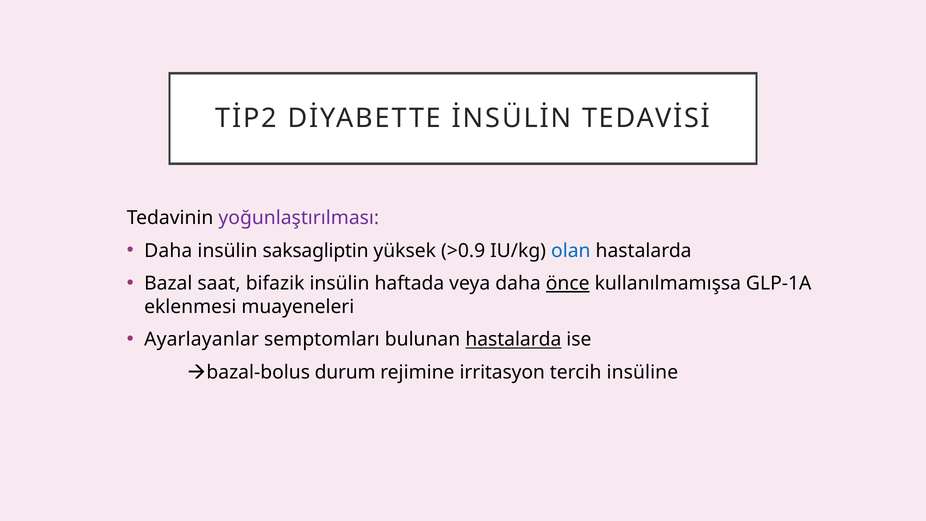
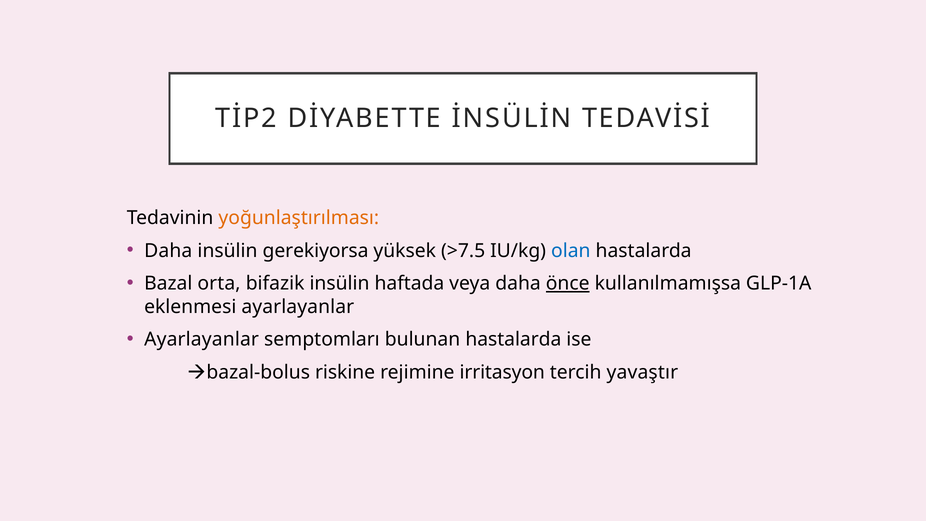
yoğunlaştırılması colour: purple -> orange (299, 218)
saksagliptin: saksagliptin -> gerekiyorsa (316, 251)
>0.9: >0.9 -> >7.5 (463, 251)
saat: saat -> orta (219, 283)
eklenmesi muayeneleri: muayeneleri -> ayarlayanlar (298, 307)
hastalarda underline: present -> none (513, 339)
durum: durum -> riskine (345, 372)
insüline: insüline -> yavaştır (642, 372)
